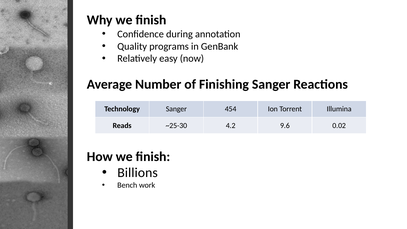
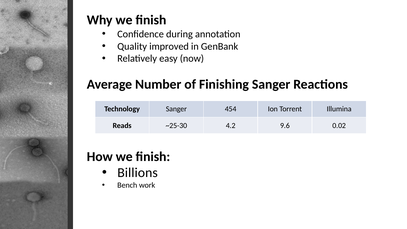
programs: programs -> improved (169, 46)
